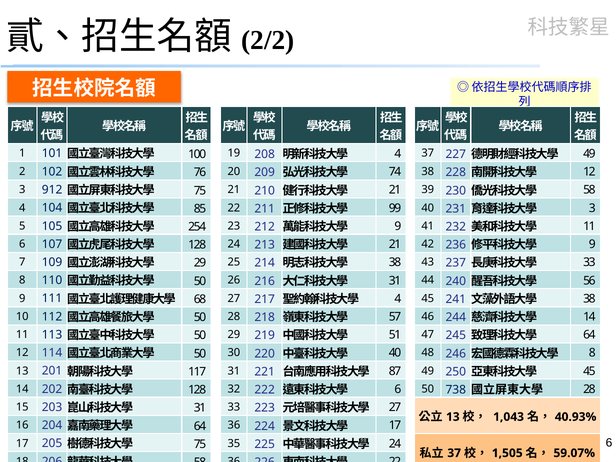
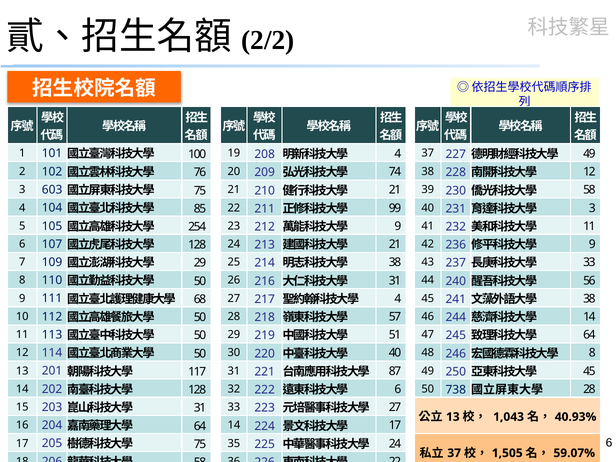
912: 912 -> 603 (52, 190)
36: 36 -> 14 (234, 425)
